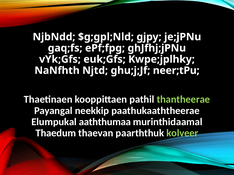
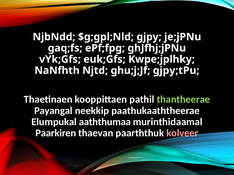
neer;tPu: neer;tPu -> gjpy;tPu (176, 71)
Thaedum: Thaedum -> Paarkiren (56, 133)
kolveer colour: light green -> pink (182, 133)
